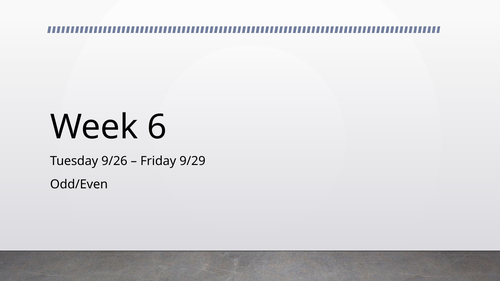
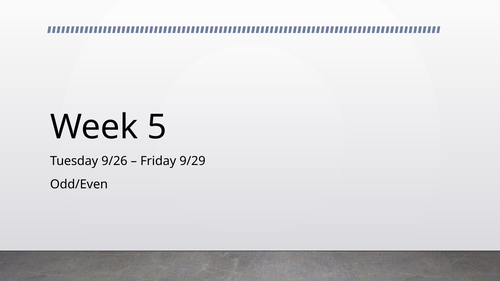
6: 6 -> 5 (157, 127)
